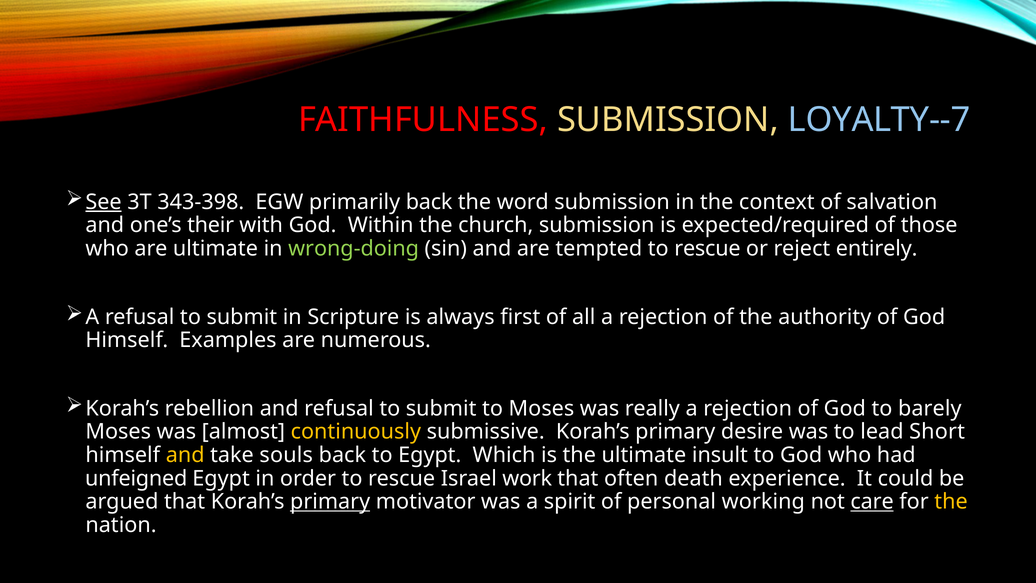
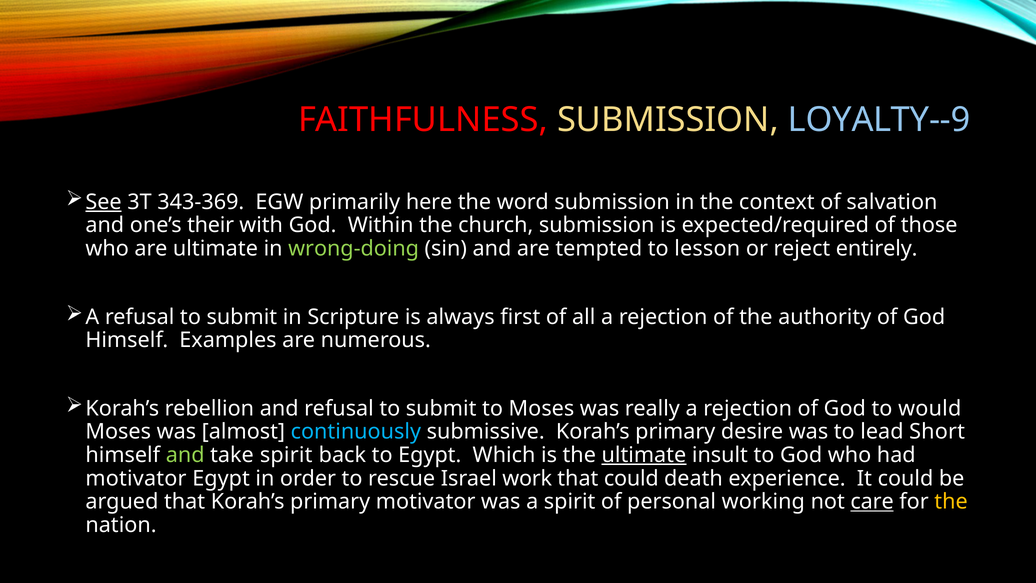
LOYALTY--7: LOYALTY--7 -> LOYALTY--9 (879, 120)
343-398: 343-398 -> 343-369 (201, 202)
primarily back: back -> here (429, 202)
tempted to rescue: rescue -> lesson (707, 249)
barely: barely -> would (930, 408)
continuously colour: yellow -> light blue (356, 432)
and colour: yellow -> light green (185, 455)
take souls: souls -> spirit (286, 455)
ultimate underline: none -> present (644, 455)
unfeigned: unfeigned -> motivator (136, 478)
that often: often -> could (631, 478)
primary underline: present -> none (330, 501)
